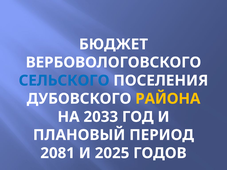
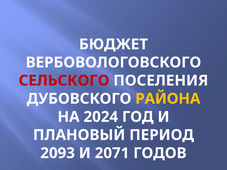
СЕЛЬСКОГО colour: blue -> red (64, 81)
2033: 2033 -> 2024 (101, 117)
2081: 2081 -> 2093 (58, 153)
2025: 2025 -> 2071 (112, 153)
